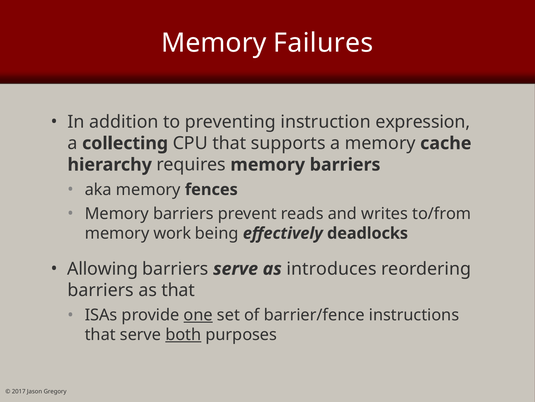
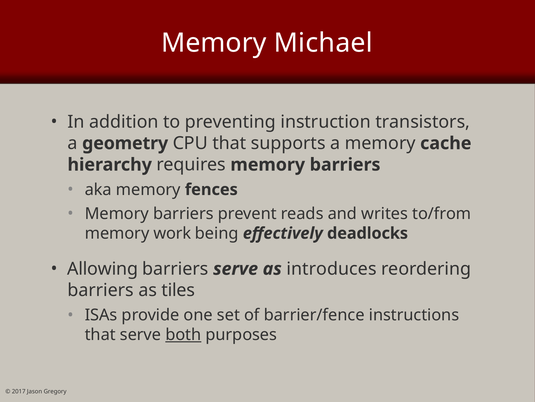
Failures: Failures -> Michael (323, 43)
expression: expression -> transistors (423, 122)
collecting: collecting -> geometry (125, 143)
as that: that -> tiles (178, 290)
one underline: present -> none (198, 315)
